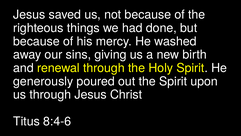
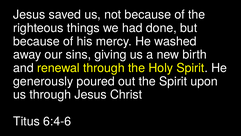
8:4-6: 8:4-6 -> 6:4-6 (57, 121)
